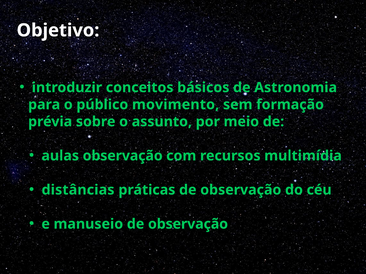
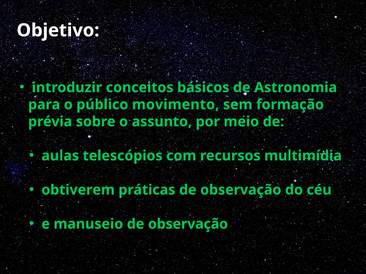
aulas observação: observação -> telescópios (123, 156)
distâncias: distâncias -> obtiverem (78, 190)
